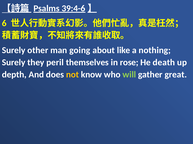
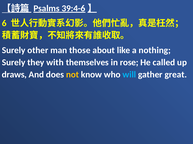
going: going -> those (80, 50)
peril: peril -> with (55, 63)
death: death -> called (164, 63)
depth: depth -> draws (14, 75)
will colour: light green -> light blue (129, 75)
